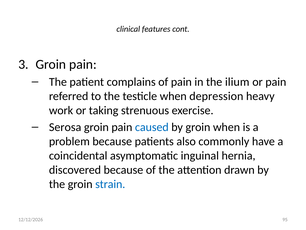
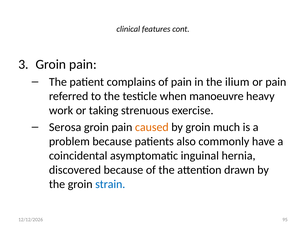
depression: depression -> manoeuvre (216, 96)
caused colour: blue -> orange (152, 127)
groin when: when -> much (227, 127)
